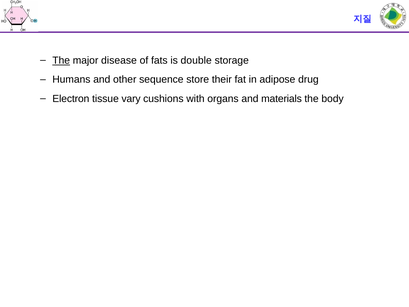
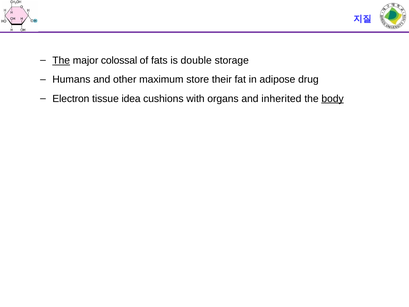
disease: disease -> colossal (119, 60)
sequence: sequence -> maximum (161, 80)
vary: vary -> idea (131, 99)
materials: materials -> inherited (281, 99)
body underline: none -> present (333, 99)
